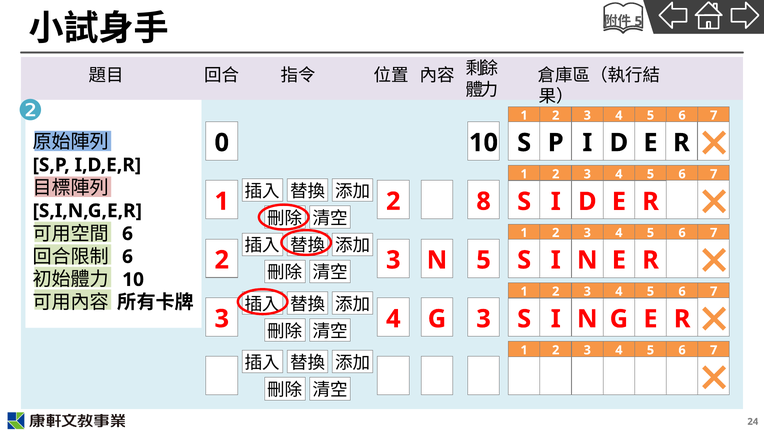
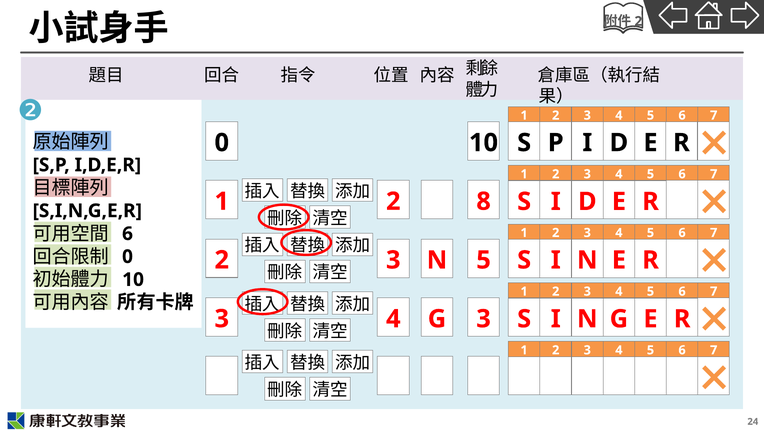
5: 5 -> 2 (638, 21)
6: 6 -> 0 (128, 257)
